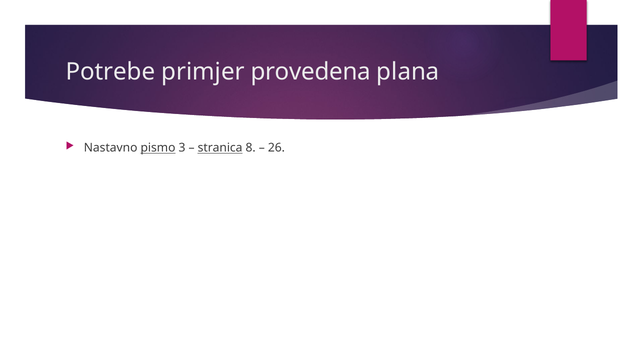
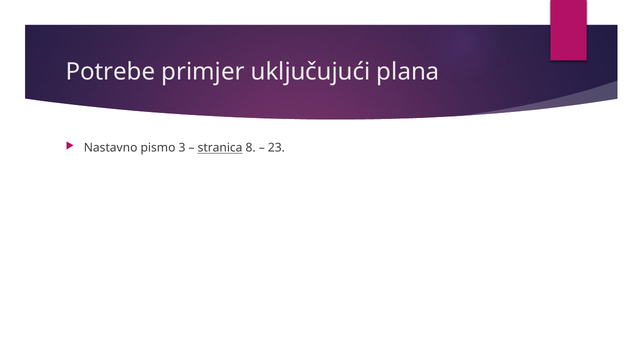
provedena: provedena -> uključujući (311, 72)
pismo underline: present -> none (158, 148)
26: 26 -> 23 (276, 148)
